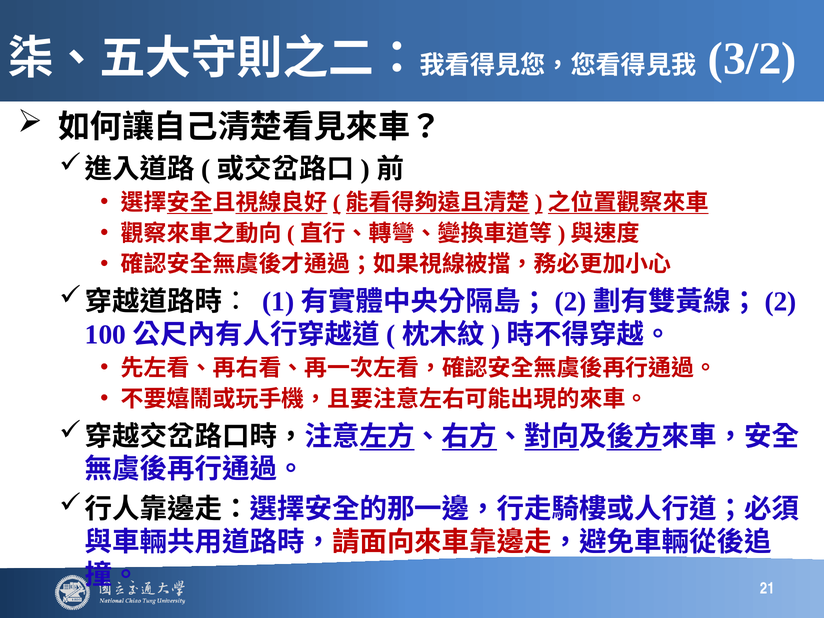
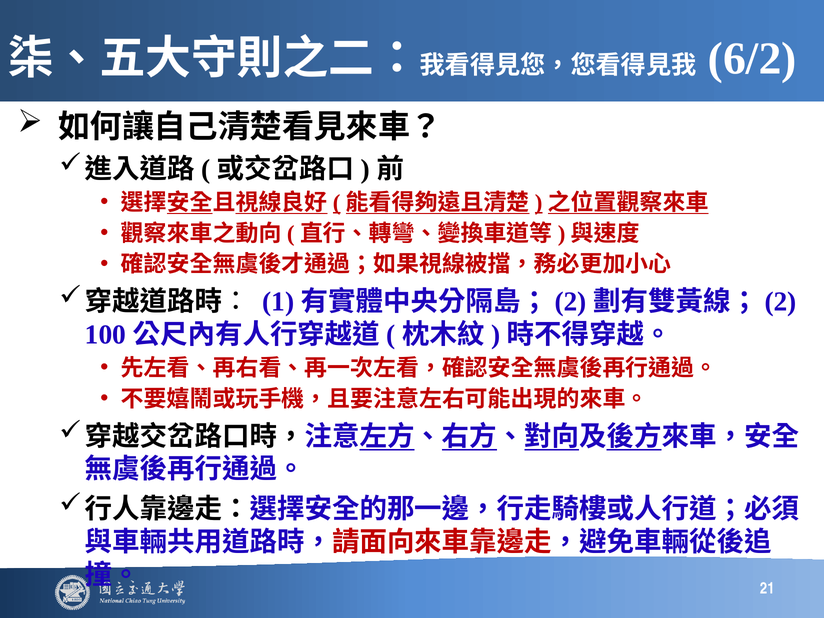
3/2: 3/2 -> 6/2 (752, 59)
